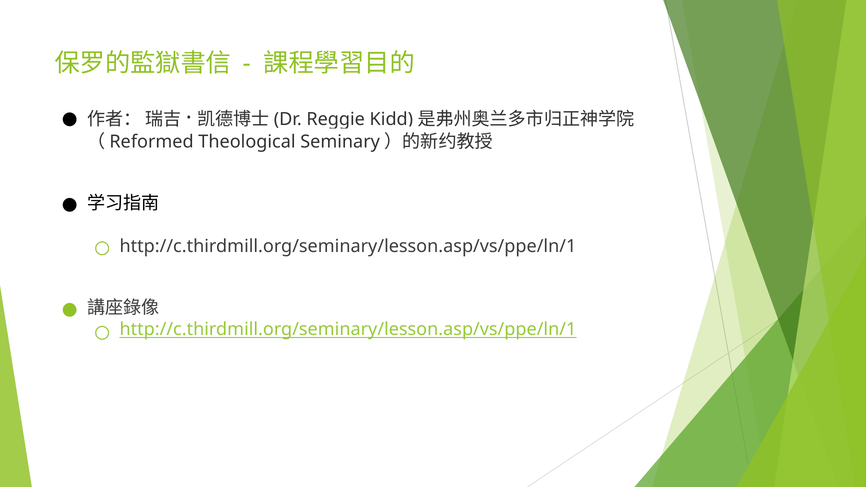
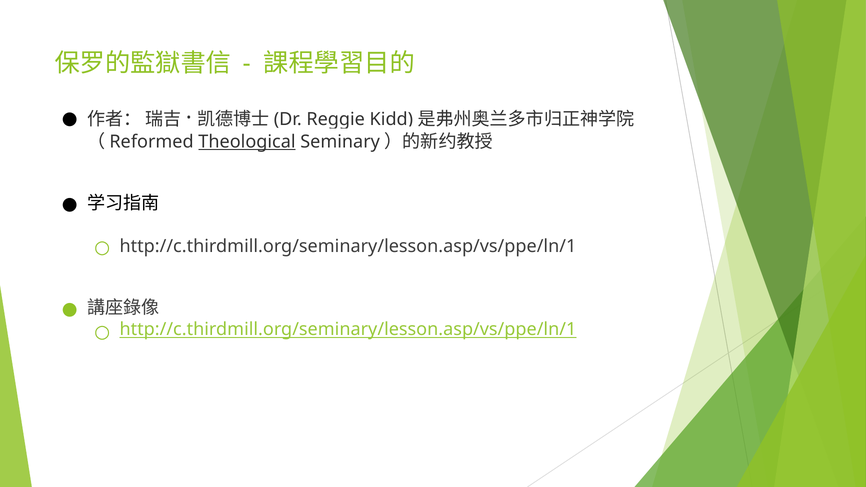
Theological underline: none -> present (247, 142)
